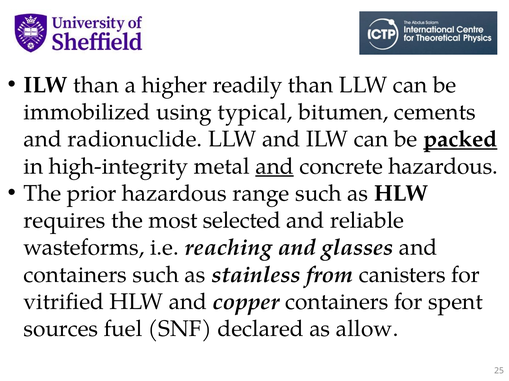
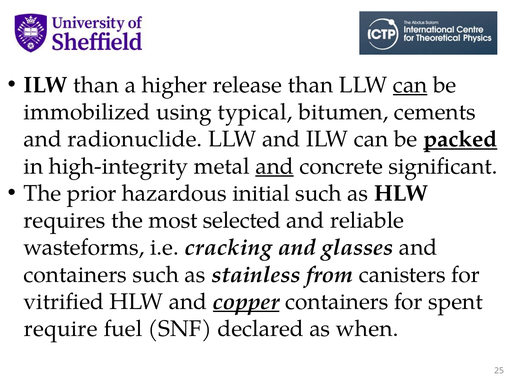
readily: readily -> release (247, 85)
can underline: none -> present (410, 85)
concrete hazardous: hazardous -> significant (443, 167)
range: range -> initial (261, 194)
reaching: reaching -> cracking (228, 248)
copper underline: none -> present (246, 302)
sources: sources -> require (61, 329)
allow: allow -> when (367, 329)
